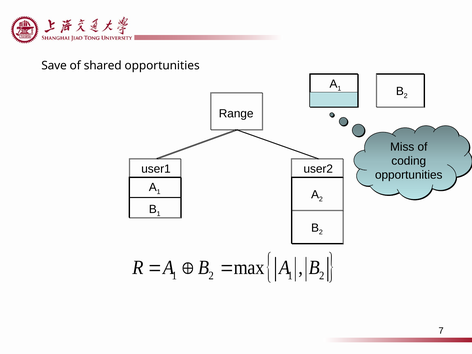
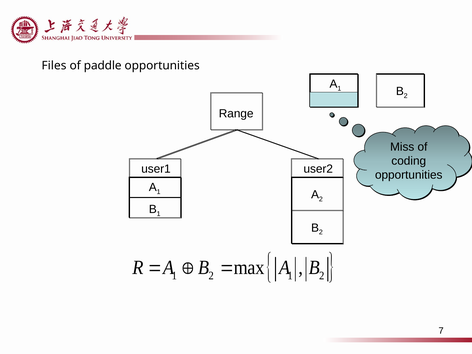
Save: Save -> Files (54, 66)
shared: shared -> paddle (103, 66)
